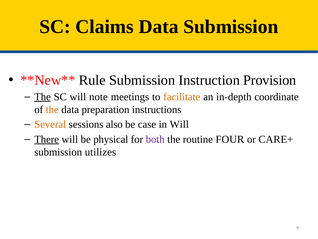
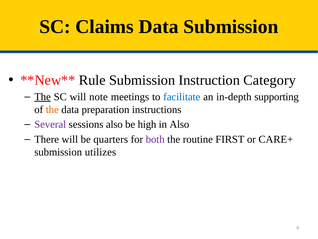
Provision: Provision -> Category (270, 80)
facilitate colour: orange -> blue (182, 97)
coordinate: coordinate -> supporting (277, 97)
Several colour: orange -> purple (50, 124)
case: case -> high (147, 124)
in Will: Will -> Also (179, 124)
There underline: present -> none (47, 139)
physical: physical -> quarters (111, 139)
FOUR: FOUR -> FIRST (230, 139)
